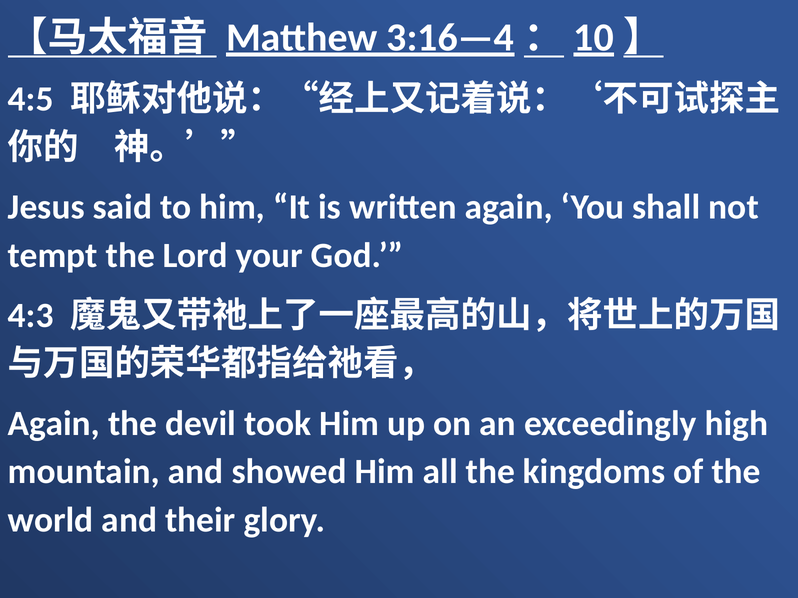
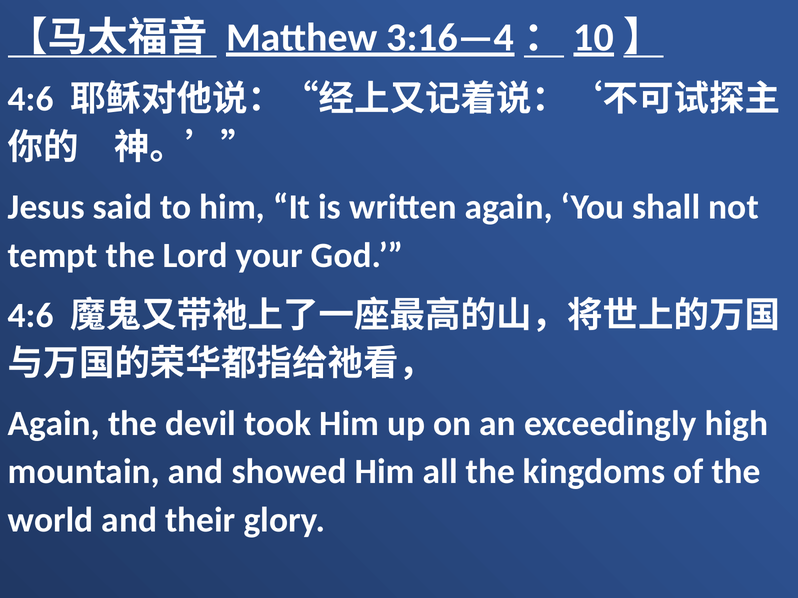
4:5: 4:5 -> 4:6 (31, 99)
4:3: 4:3 -> 4:6 (31, 316)
